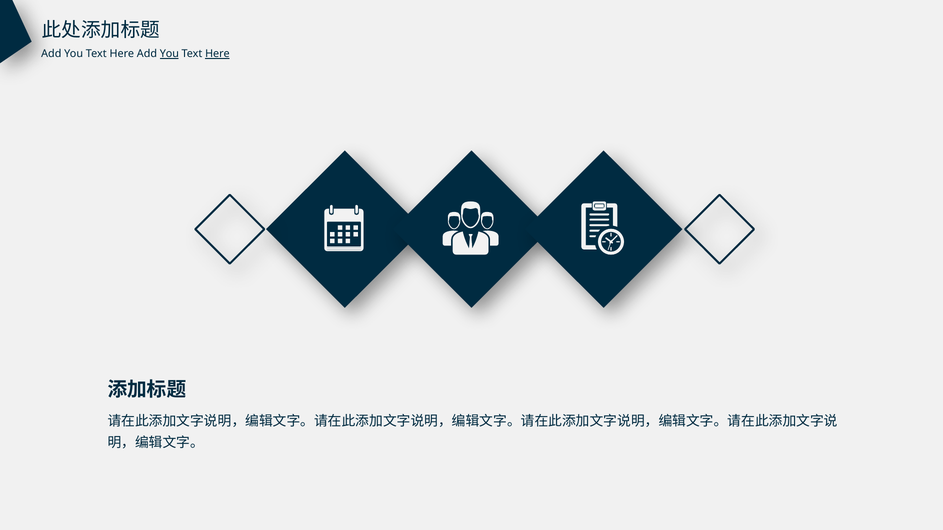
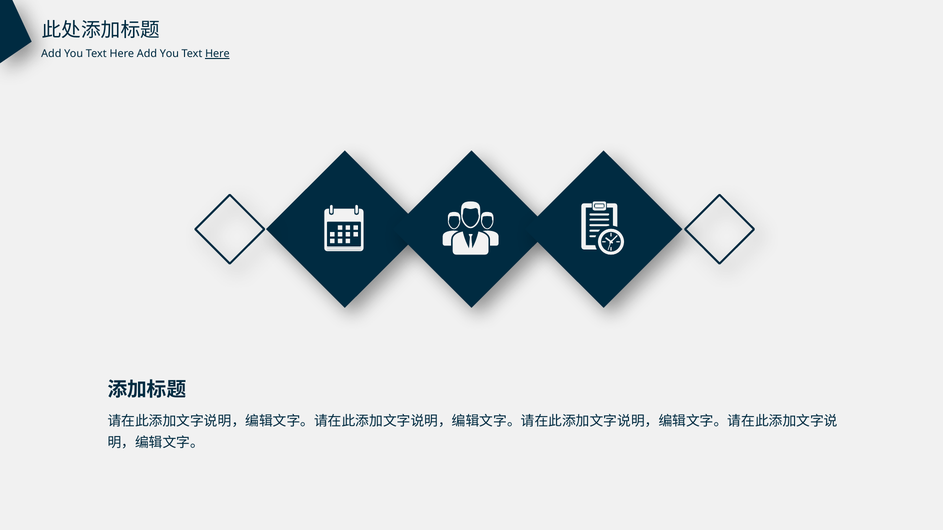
You underline: present -> none (169, 54)
